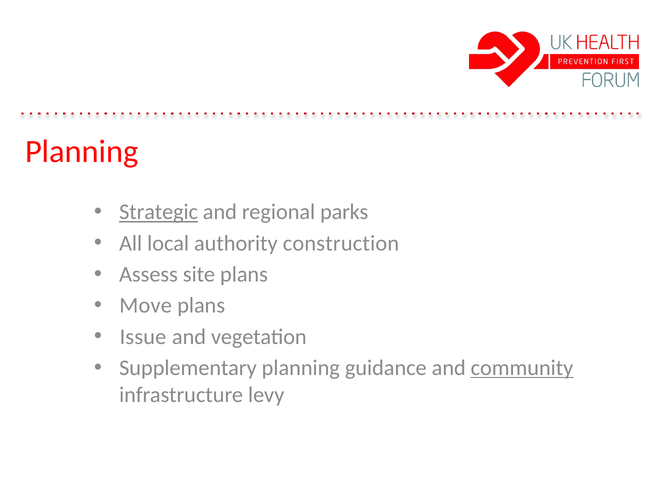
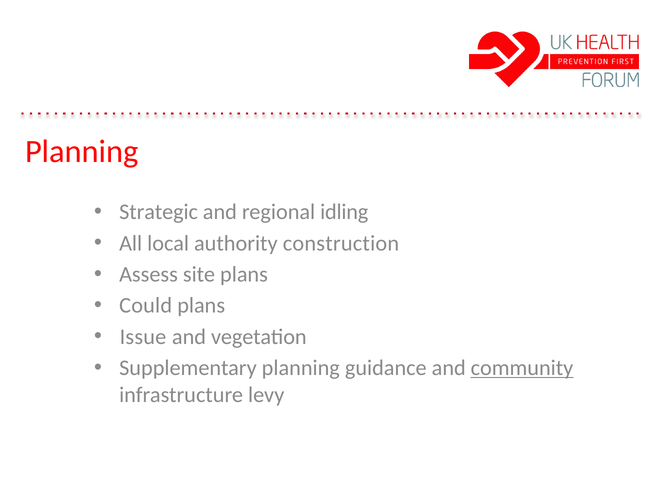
Strategic underline: present -> none (159, 212)
parks: parks -> idling (344, 212)
Move: Move -> Could (146, 306)
